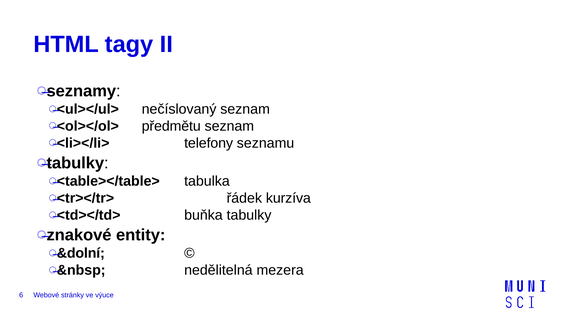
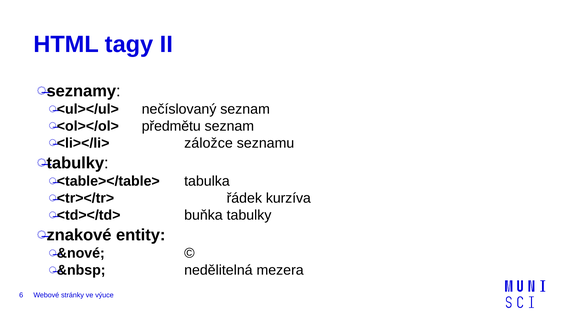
telefony: telefony -> záložce (208, 143)
&dolní: &dolní -> &nové (81, 254)
